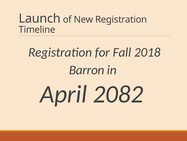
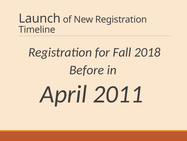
Barron: Barron -> Before (87, 70)
2082: 2082 -> 2011 (118, 94)
